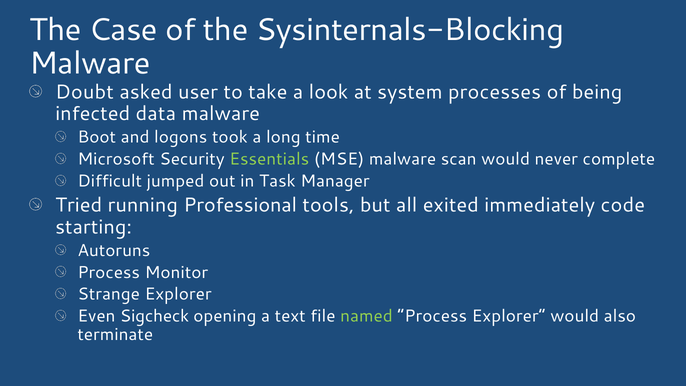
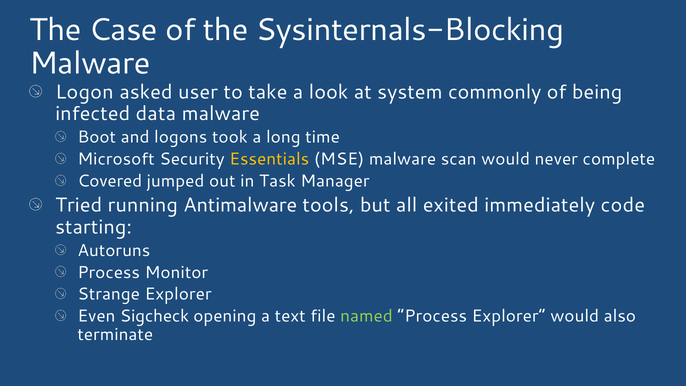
Doubt: Doubt -> Logon (84, 92)
processes: processes -> commonly (495, 92)
Essentials colour: light green -> yellow (269, 159)
Difficult: Difficult -> Covered (110, 181)
Professional: Professional -> Antimalware (240, 205)
